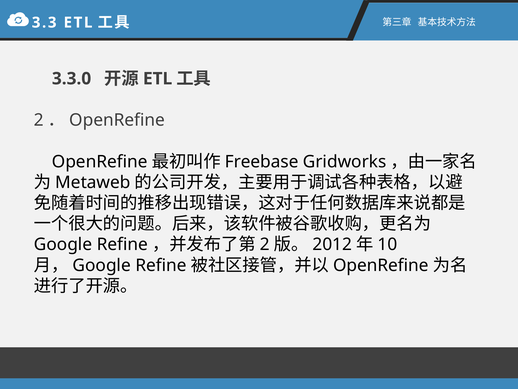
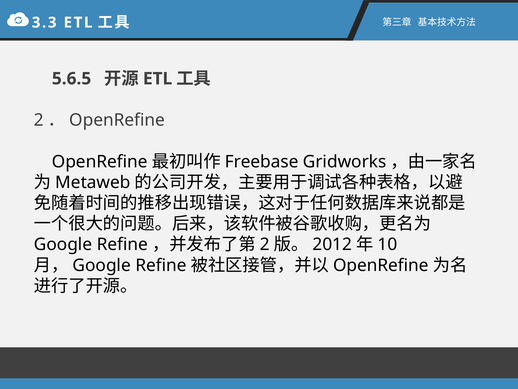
3.3.0: 3.3.0 -> 5.6.5 (72, 79)
